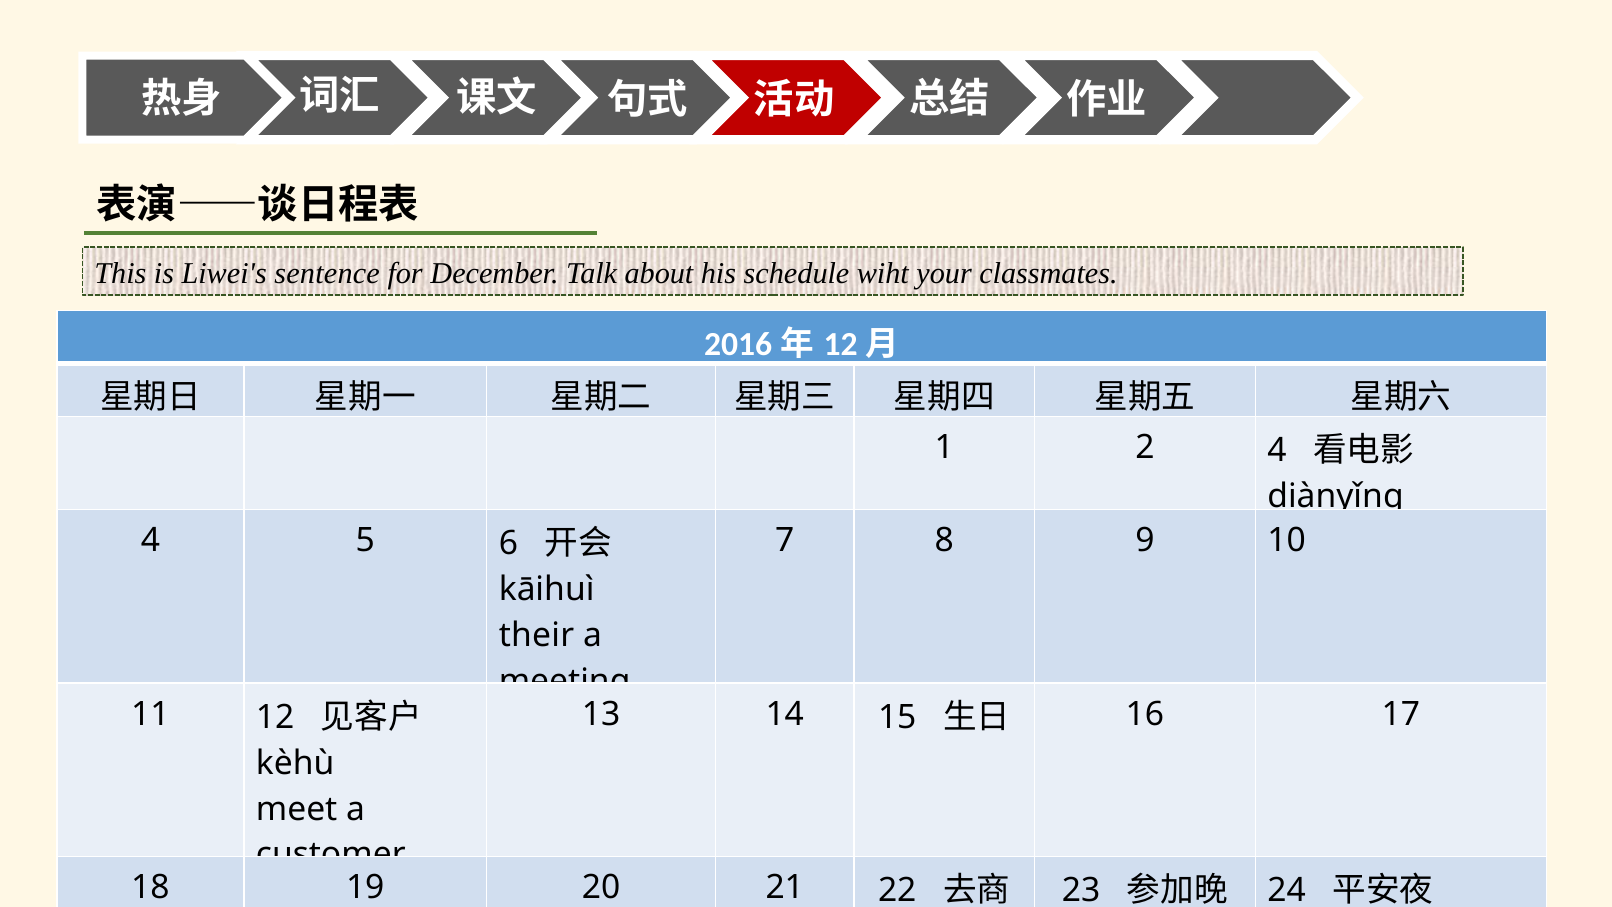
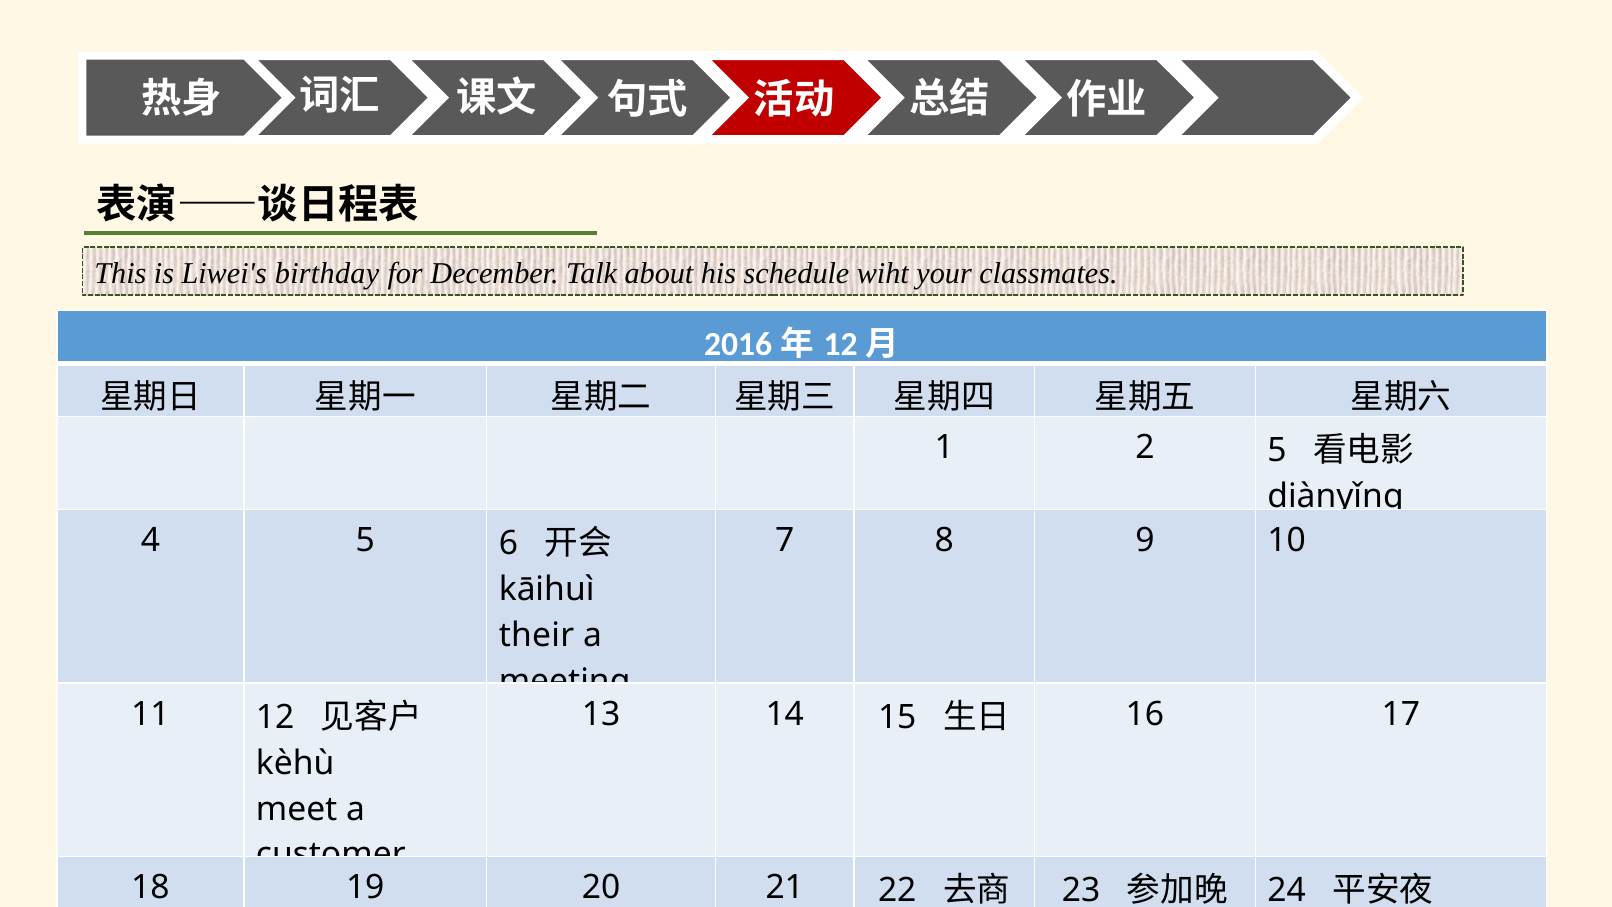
sentence: sentence -> birthday (327, 273)
2 4: 4 -> 5 (1277, 451)
